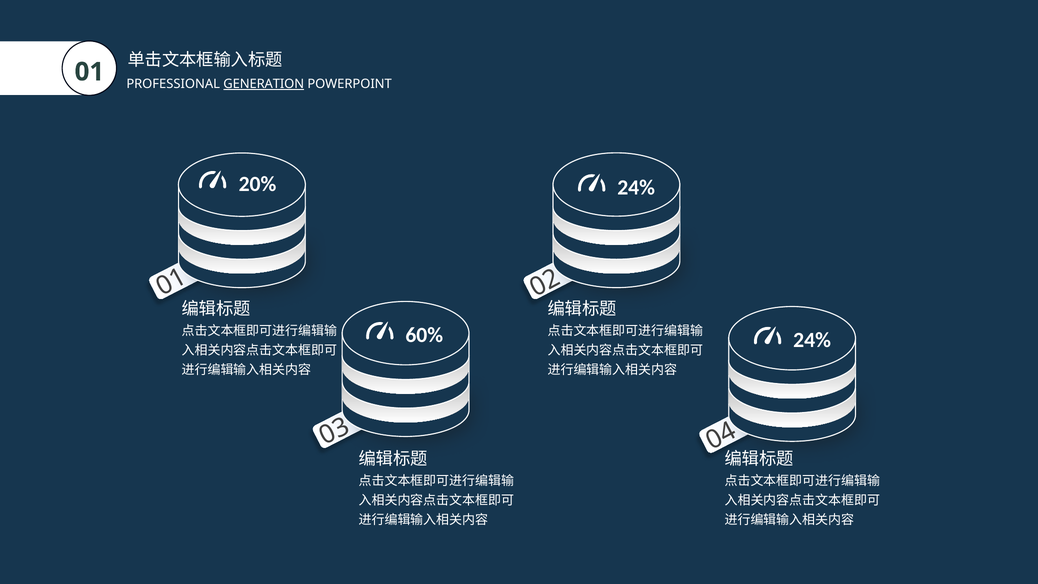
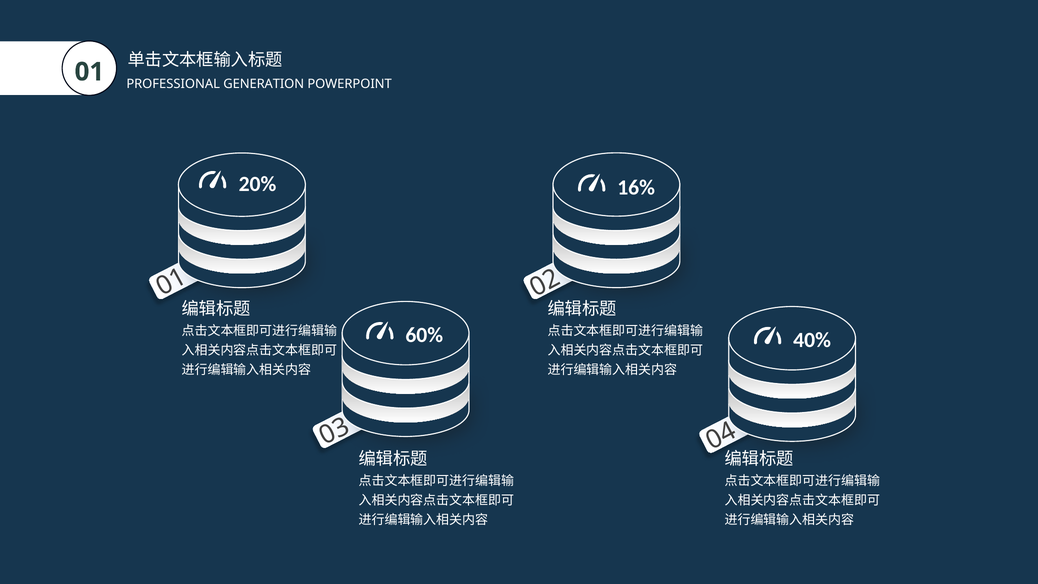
GENERATION underline: present -> none (264, 84)
24%: 24% -> 16% (636, 187)
24%: 24% -> 40% (812, 340)
